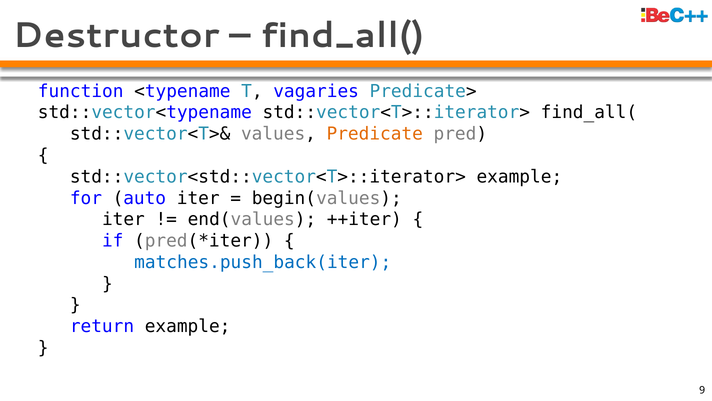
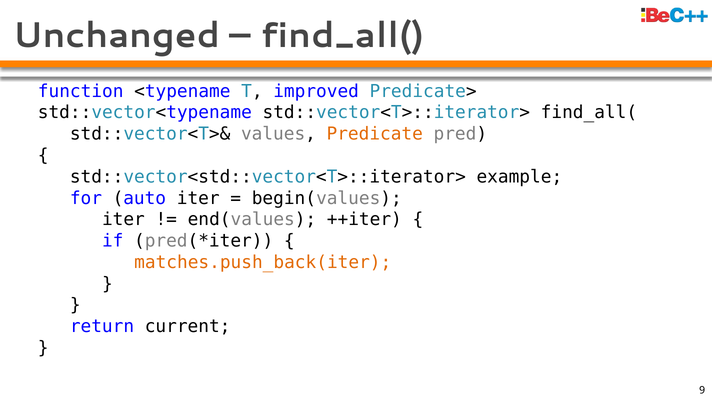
Destructor: Destructor -> Unchanged (116, 35)
vagaries: vagaries -> improved (316, 91)
matches.push_back(iter colour: blue -> orange (263, 262)
return example: example -> current (188, 326)
